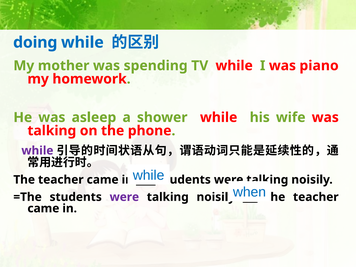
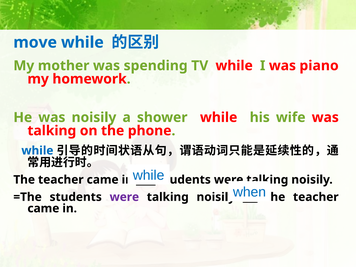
doing: doing -> move (35, 42)
was asleep: asleep -> noisily (94, 117)
while colour: purple -> blue (37, 151)
